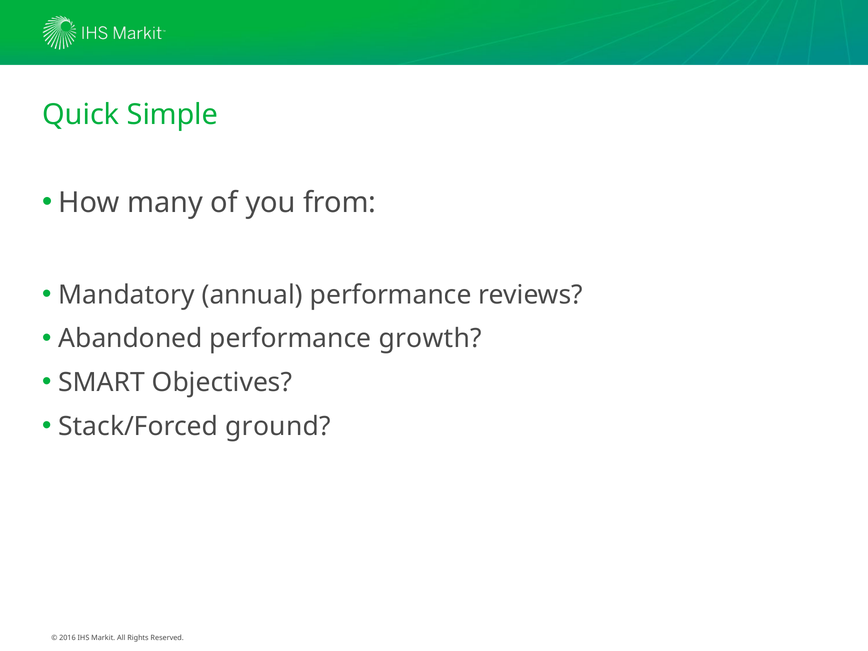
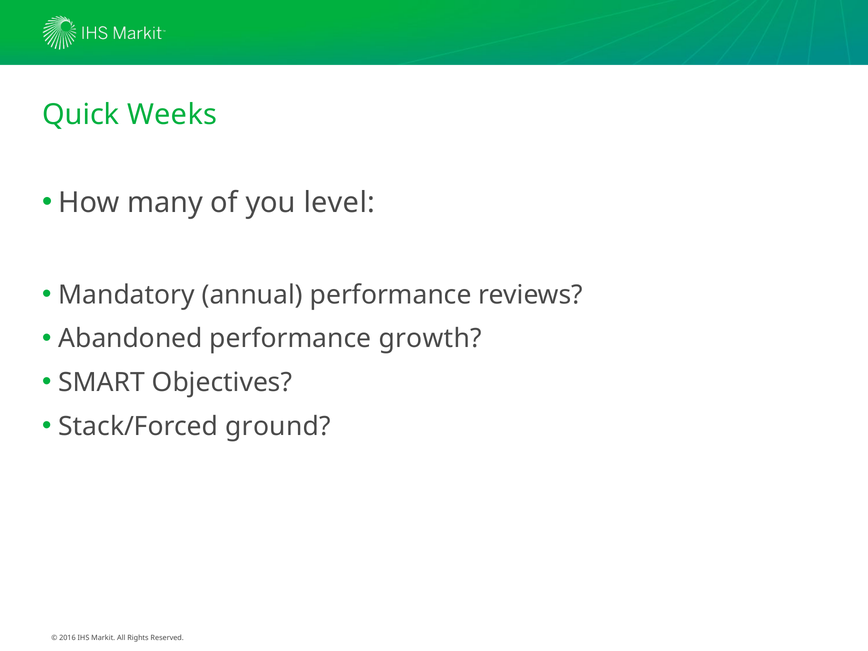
Simple: Simple -> Weeks (172, 115)
from: from -> level (339, 203)
